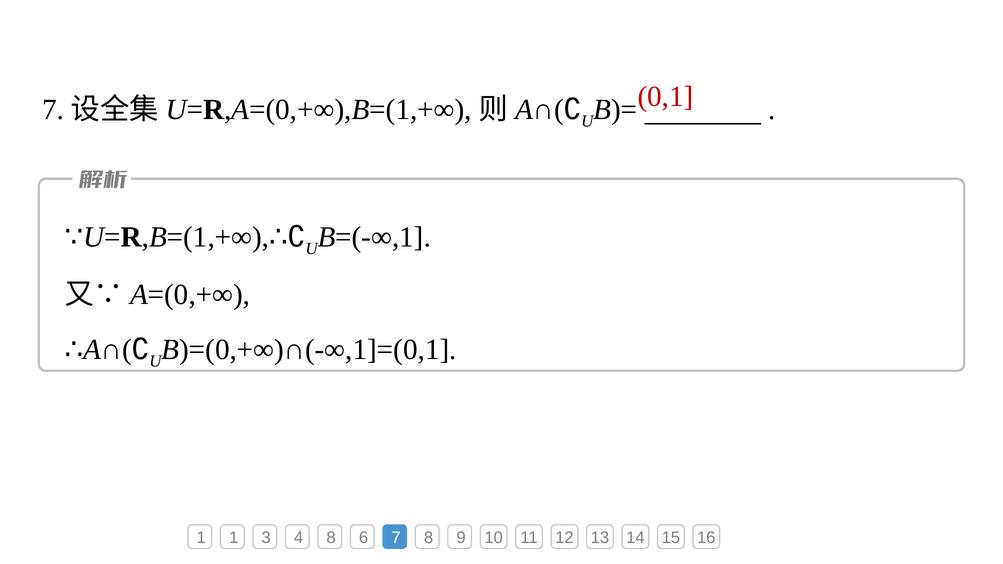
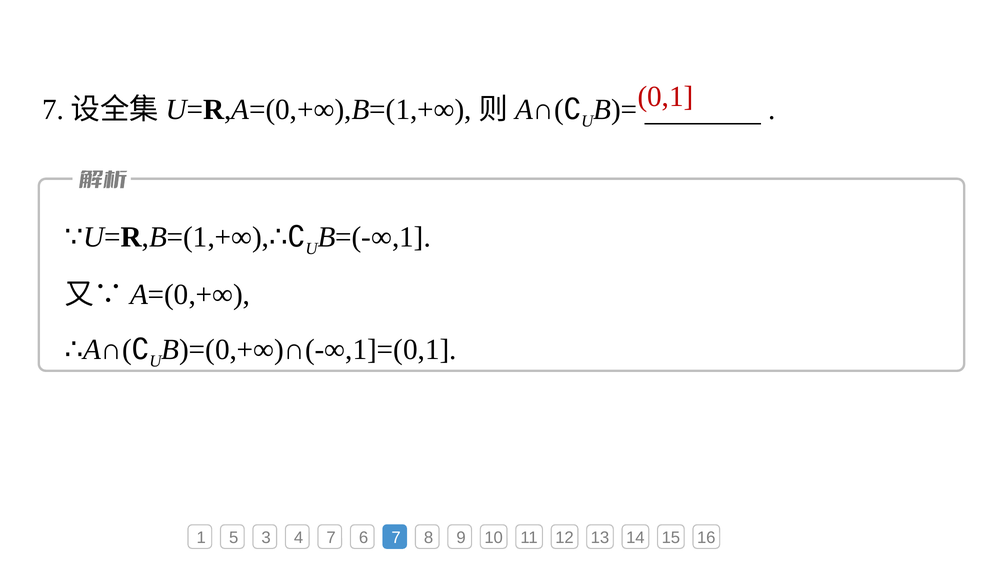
1 1: 1 -> 5 (234, 538)
4 8: 8 -> 7 (331, 538)
